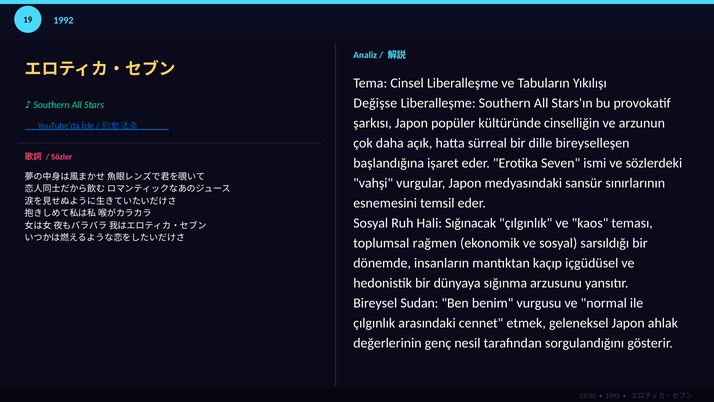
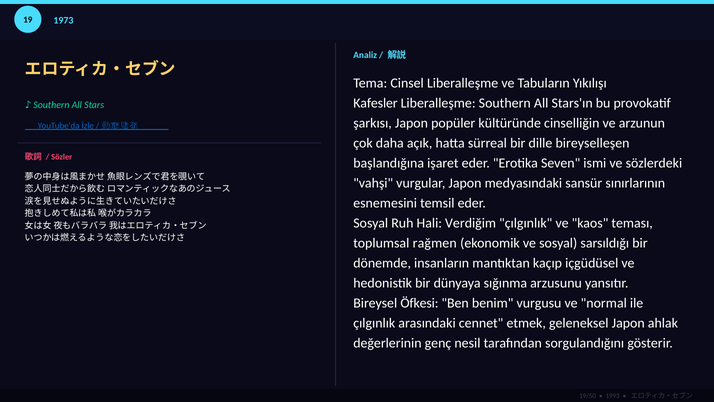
1992: 1992 -> 1973 (63, 20)
Değişse: Değişse -> Kafesler (375, 103)
Sığınacak: Sığınacak -> Verdiğim (471, 223)
Sudan: Sudan -> Öfkesi (419, 303)
